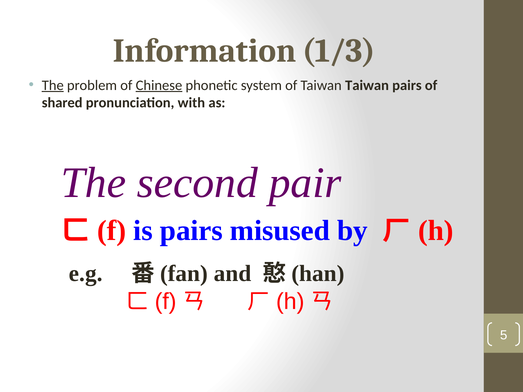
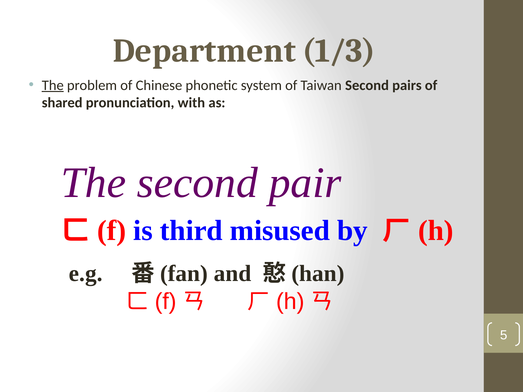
Information: Information -> Department (204, 51)
Chinese underline: present -> none (159, 85)
Taiwan Taiwan: Taiwan -> Second (367, 85)
is pairs: pairs -> third (191, 231)
